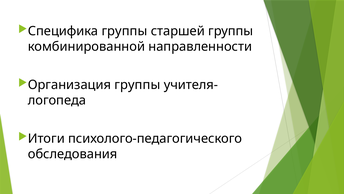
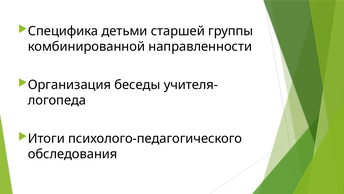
Специфика группы: группы -> детьми (125, 31)
Организация группы: группы -> беседы (137, 85)
